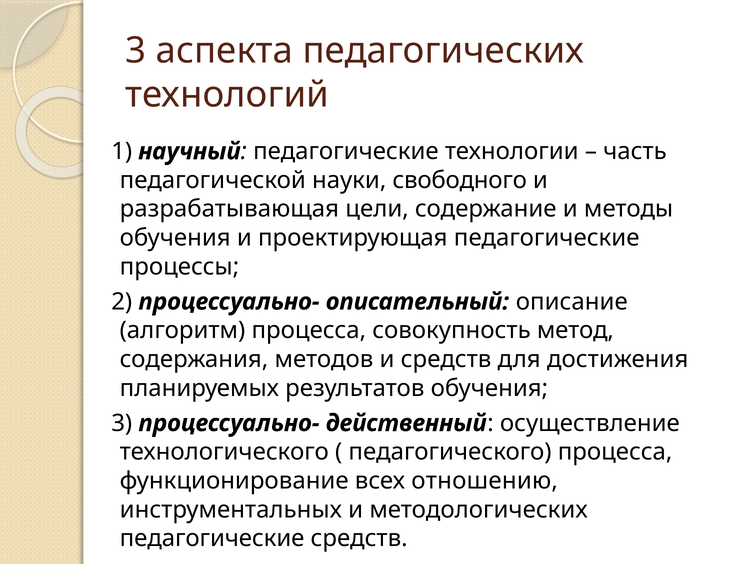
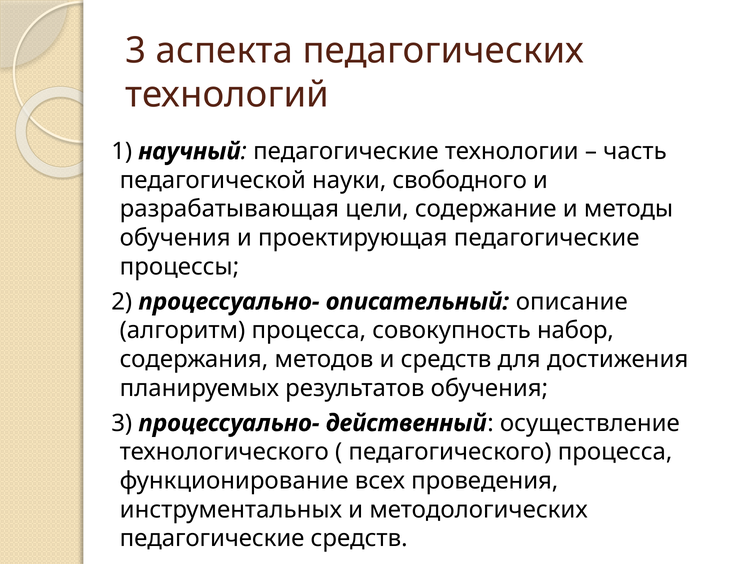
метод: метод -> набор (575, 331)
отношению: отношению -> проведения (485, 481)
